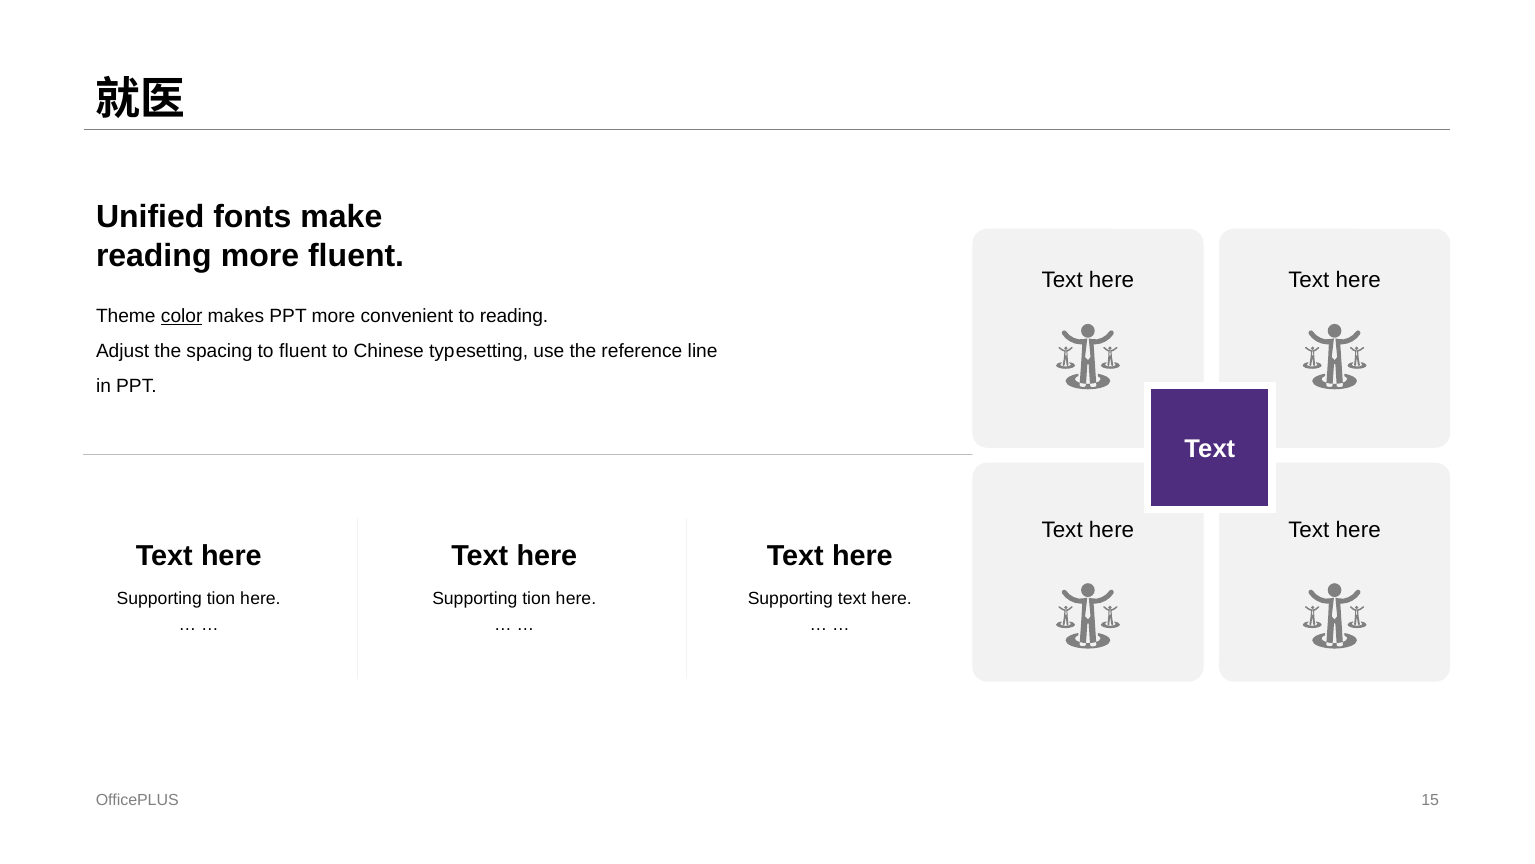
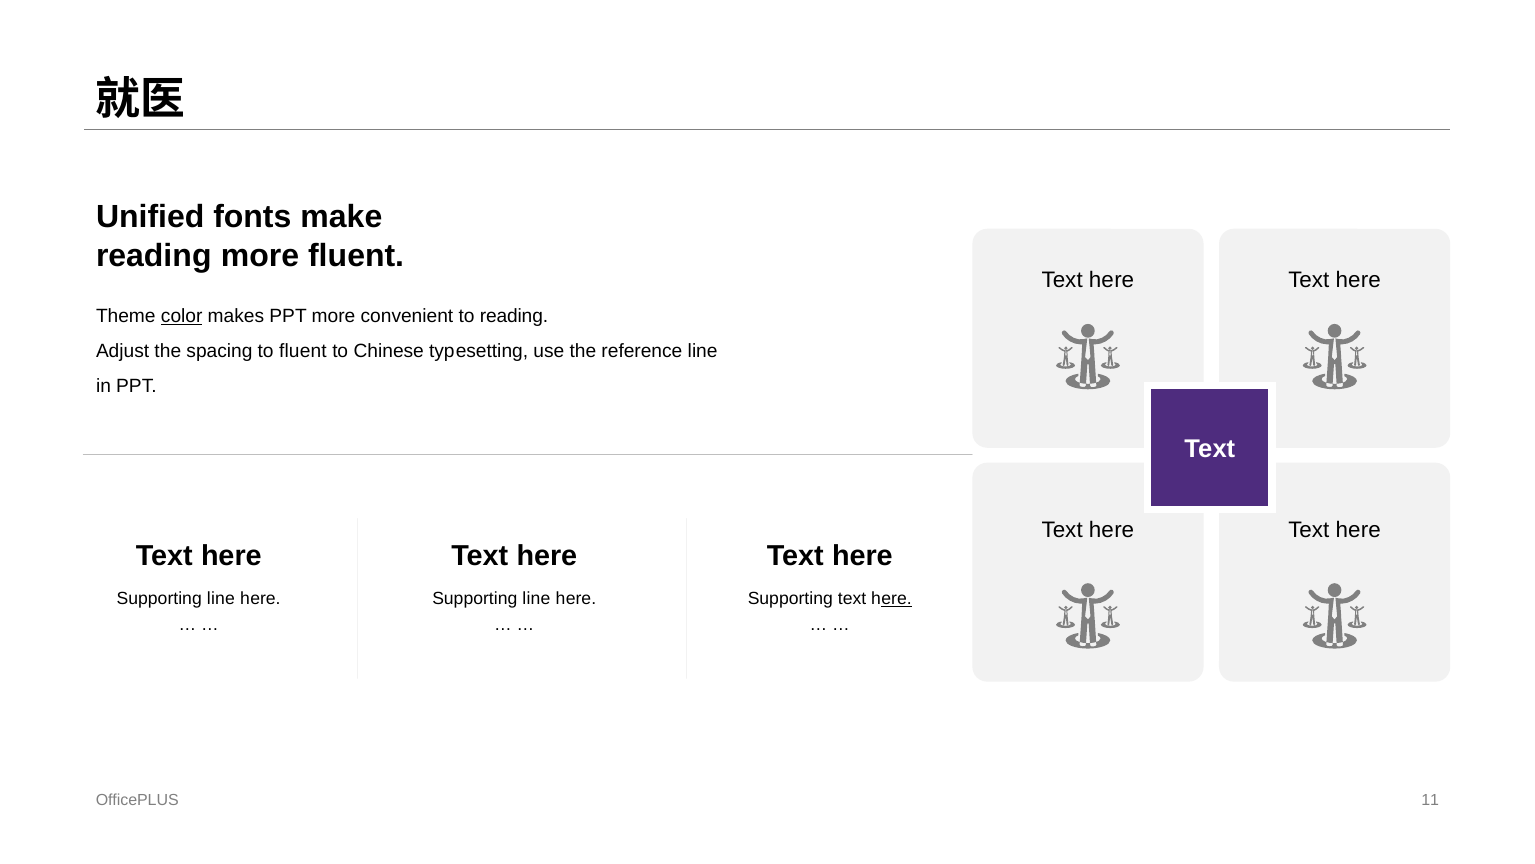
tion: tion -> line (221, 598)
tion: tion -> line (536, 598)
ere underline: none -> present (897, 598)
15: 15 -> 11 (1430, 800)
